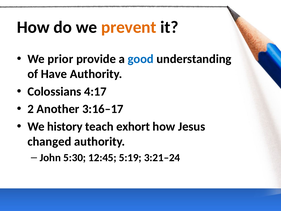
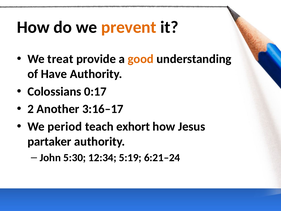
prior: prior -> treat (60, 59)
good colour: blue -> orange (141, 59)
4:17: 4:17 -> 0:17 (95, 91)
history: history -> period (65, 126)
changed: changed -> partaker (49, 141)
12:45: 12:45 -> 12:34 (102, 158)
3:21–24: 3:21–24 -> 6:21–24 (162, 158)
